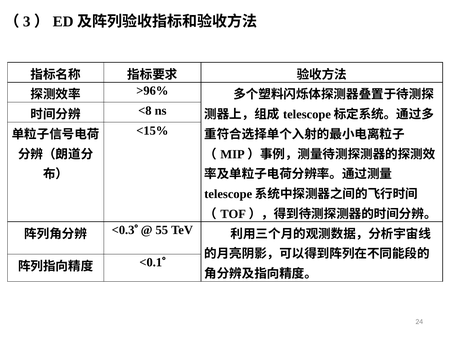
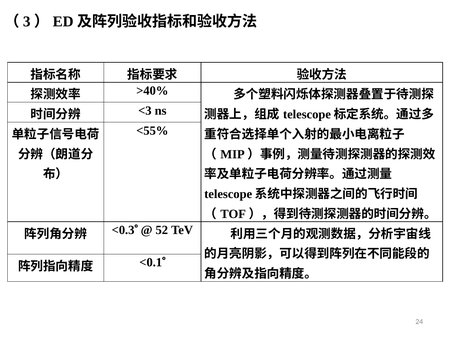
>96%: >96% -> >40% (152, 91)
<8: <8 -> <3 (145, 111)
<15%: <15% -> <55% (152, 131)
55: 55 -> 52 (162, 230)
